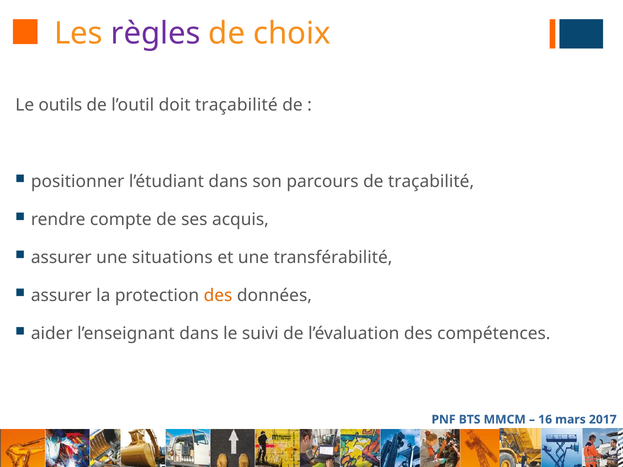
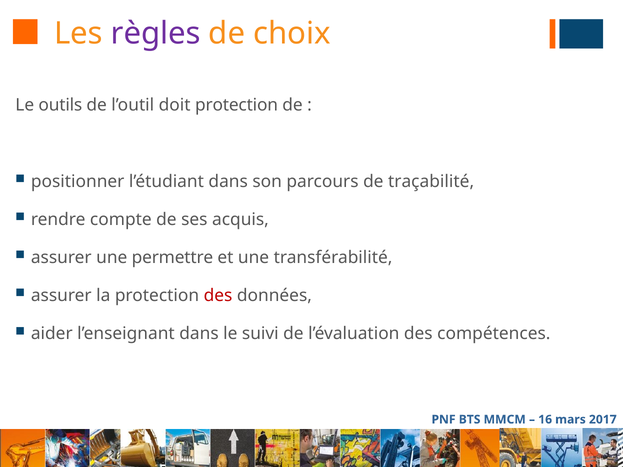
doit traçabilité: traçabilité -> protection (237, 105)
situations: situations -> permettre (172, 258)
des colour: orange -> red (218, 296)
